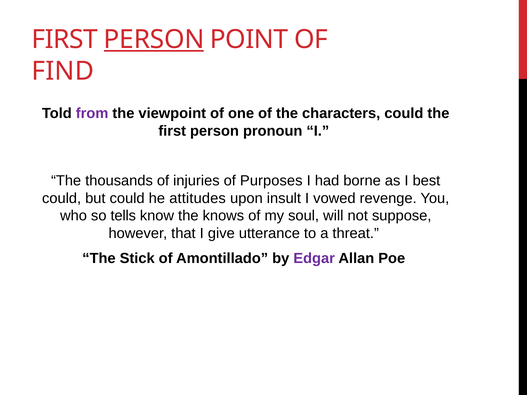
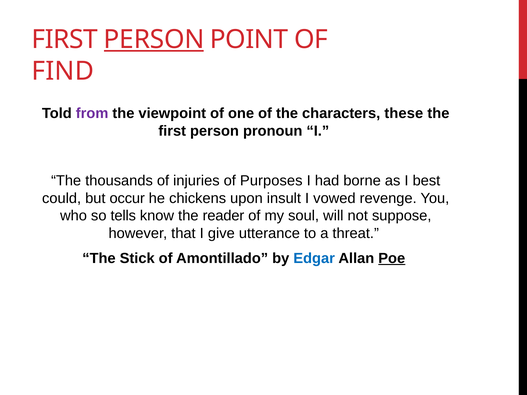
characters could: could -> these (404, 113)
but could: could -> occur (127, 198)
attitudes: attitudes -> chickens (198, 198)
knows: knows -> reader (223, 216)
Edgar colour: purple -> blue (314, 258)
Poe underline: none -> present (392, 258)
